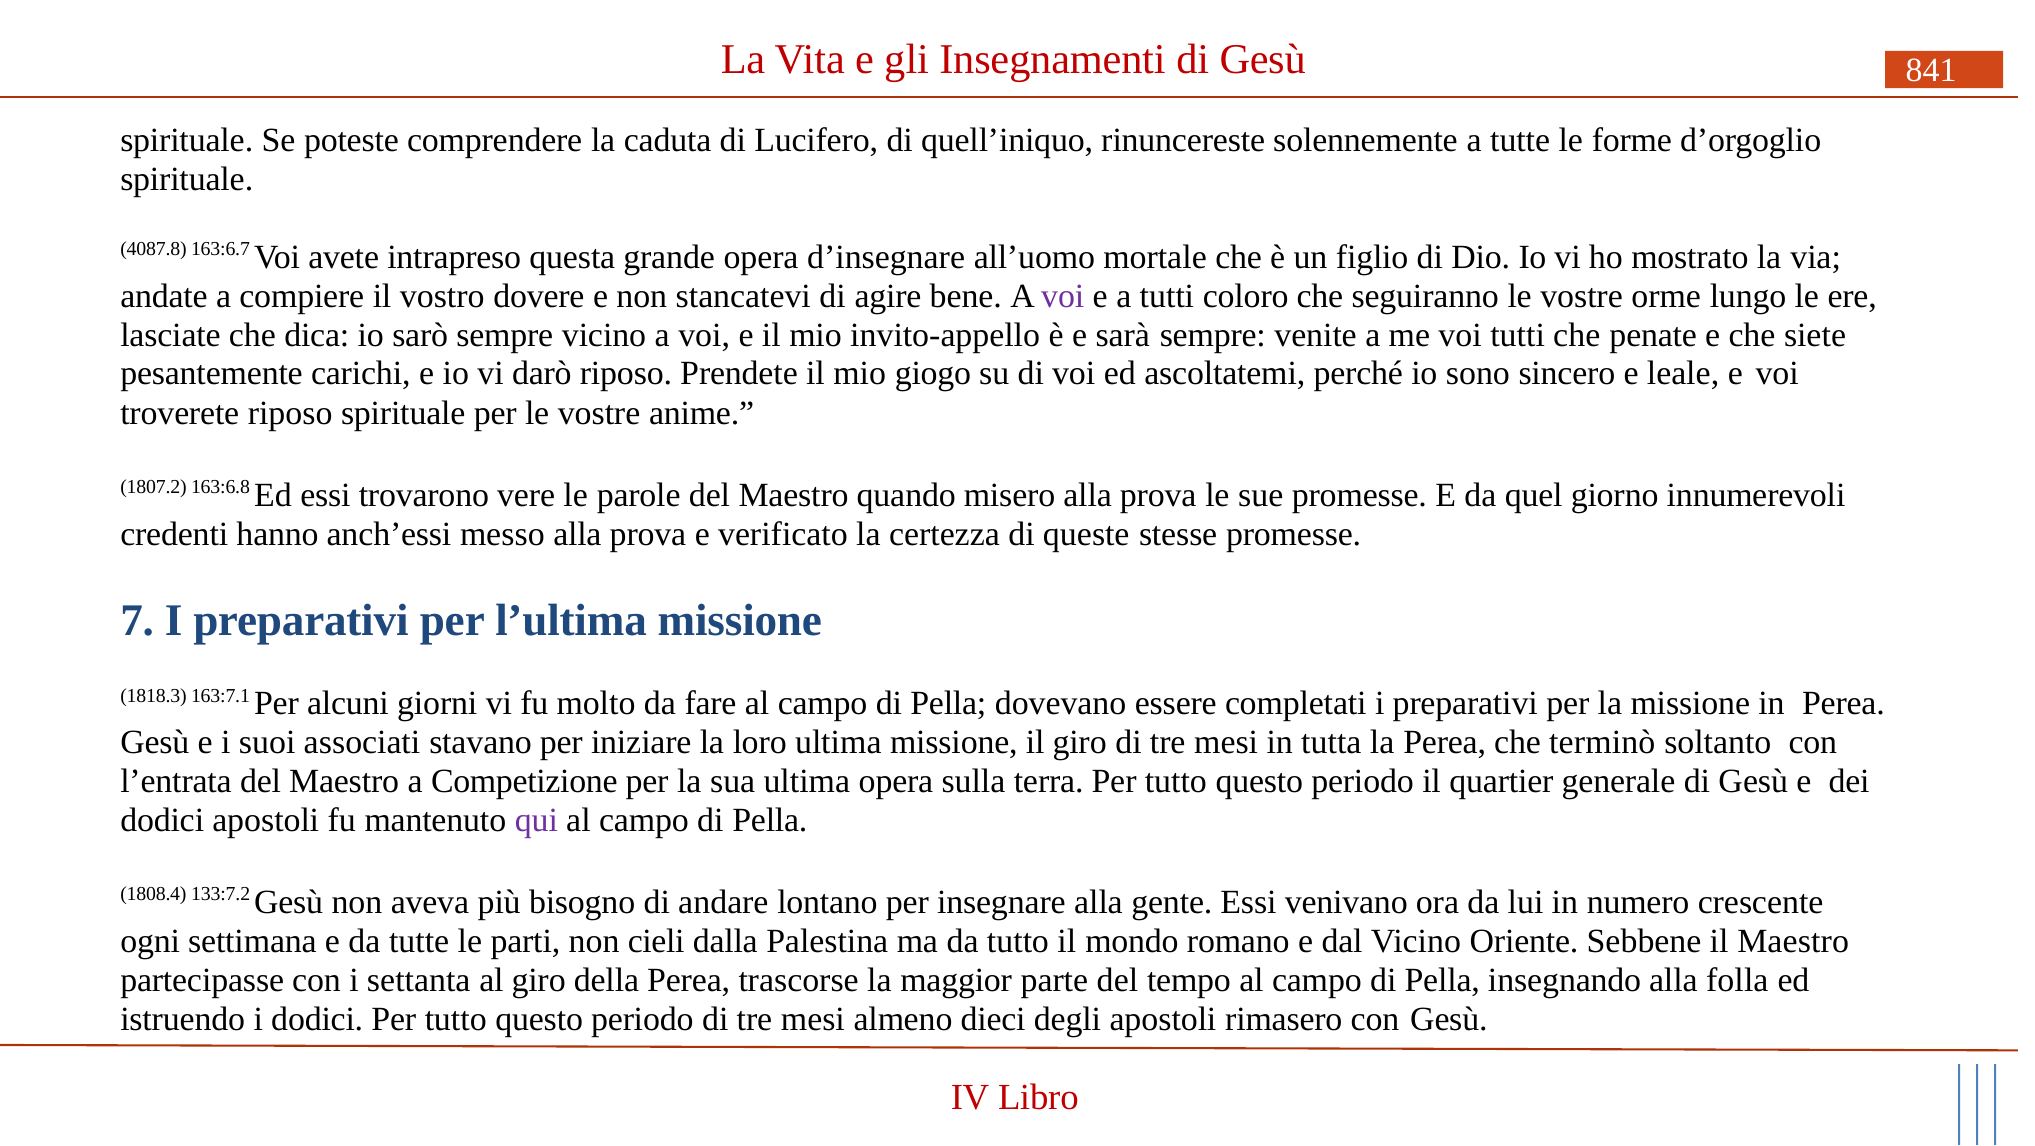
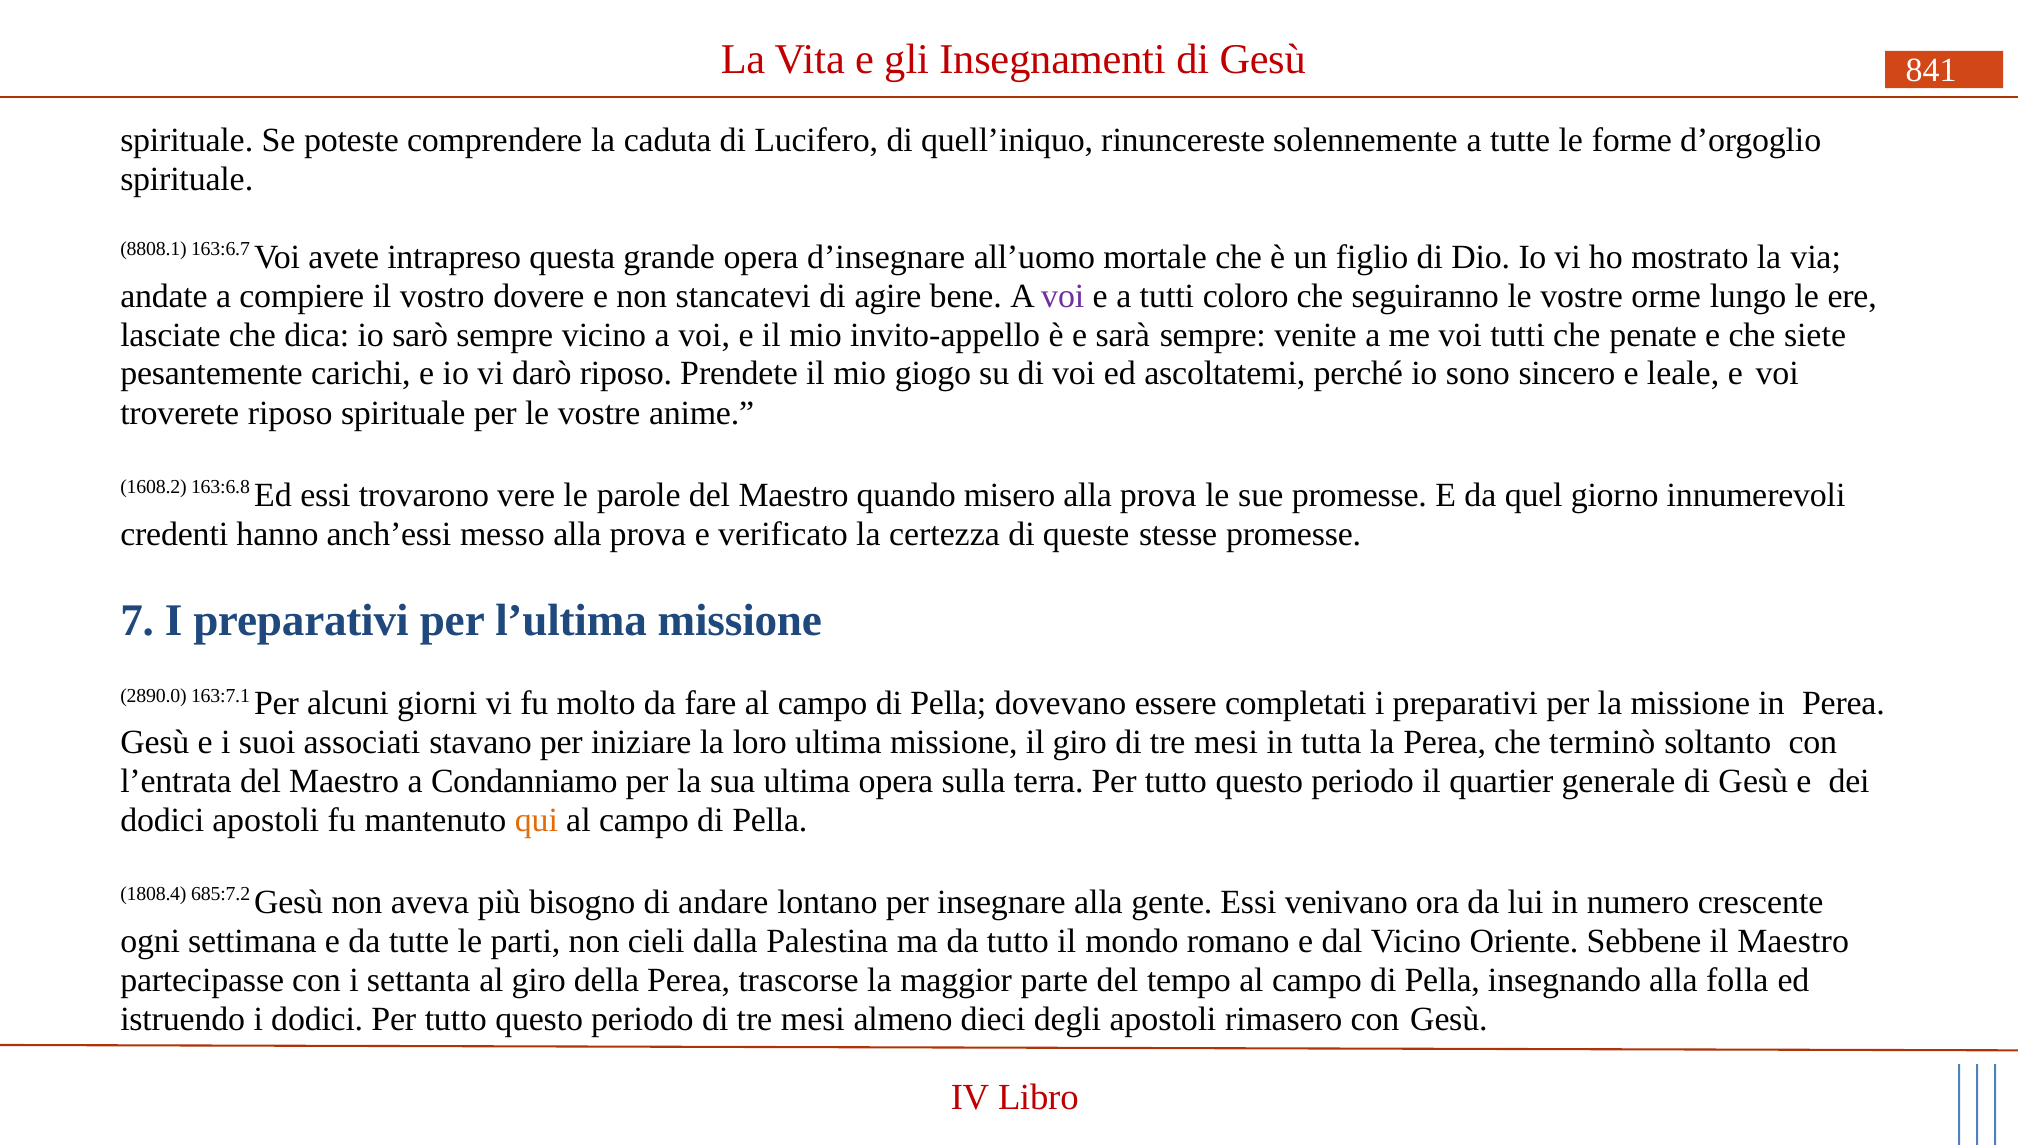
4087.8: 4087.8 -> 8808.1 (153, 249)
1807.2: 1807.2 -> 1608.2 (153, 487)
1818.3: 1818.3 -> 2890.0 (153, 696)
Competizione: Competizione -> Condanniamo (524, 781)
qui colour: purple -> orange (536, 820)
133:7.2: 133:7.2 -> 685:7.2 (221, 894)
